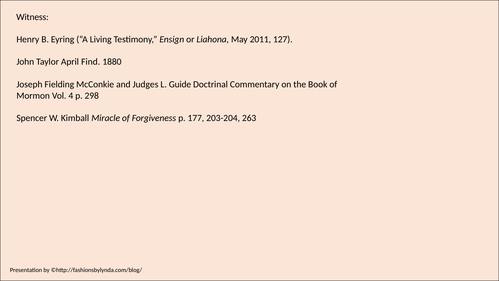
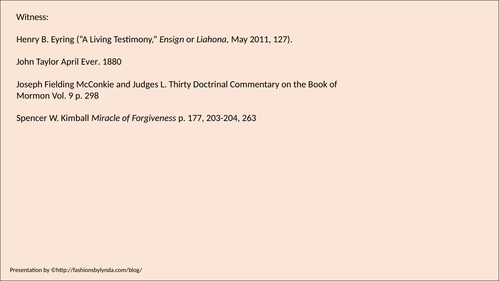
Find: Find -> Ever (91, 62)
Guide: Guide -> Thirty (180, 84)
4: 4 -> 9 (71, 95)
